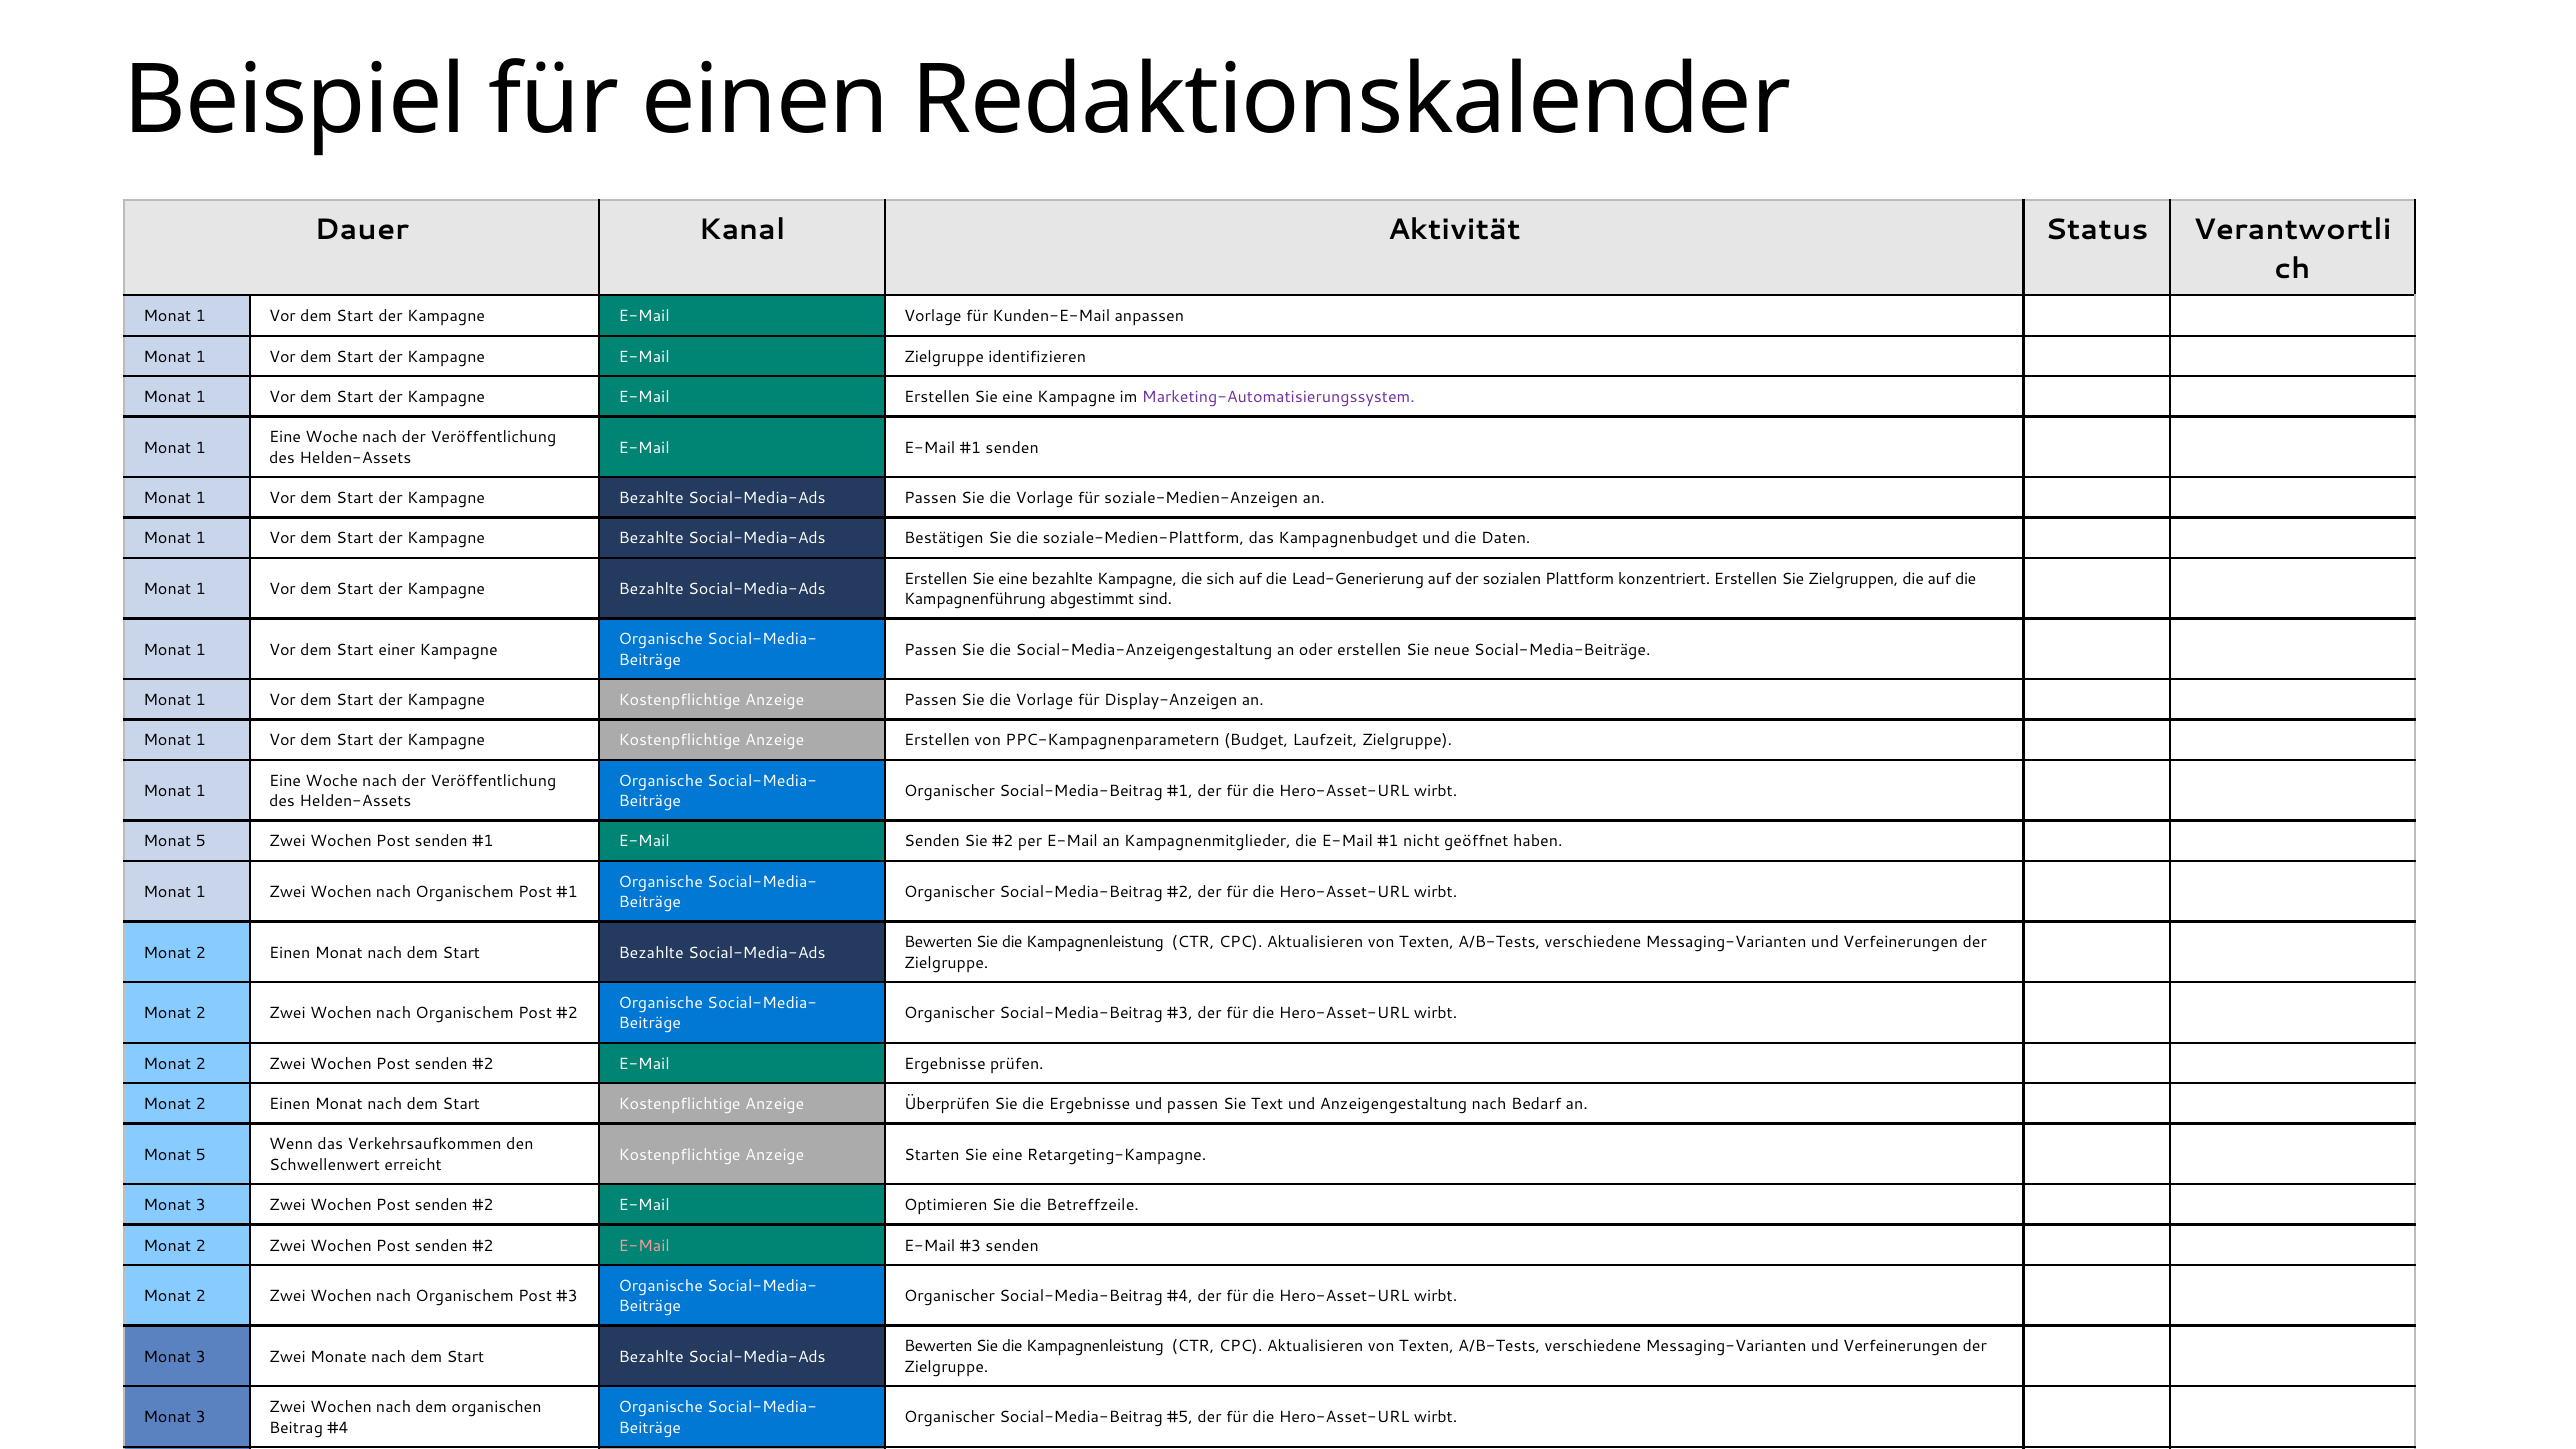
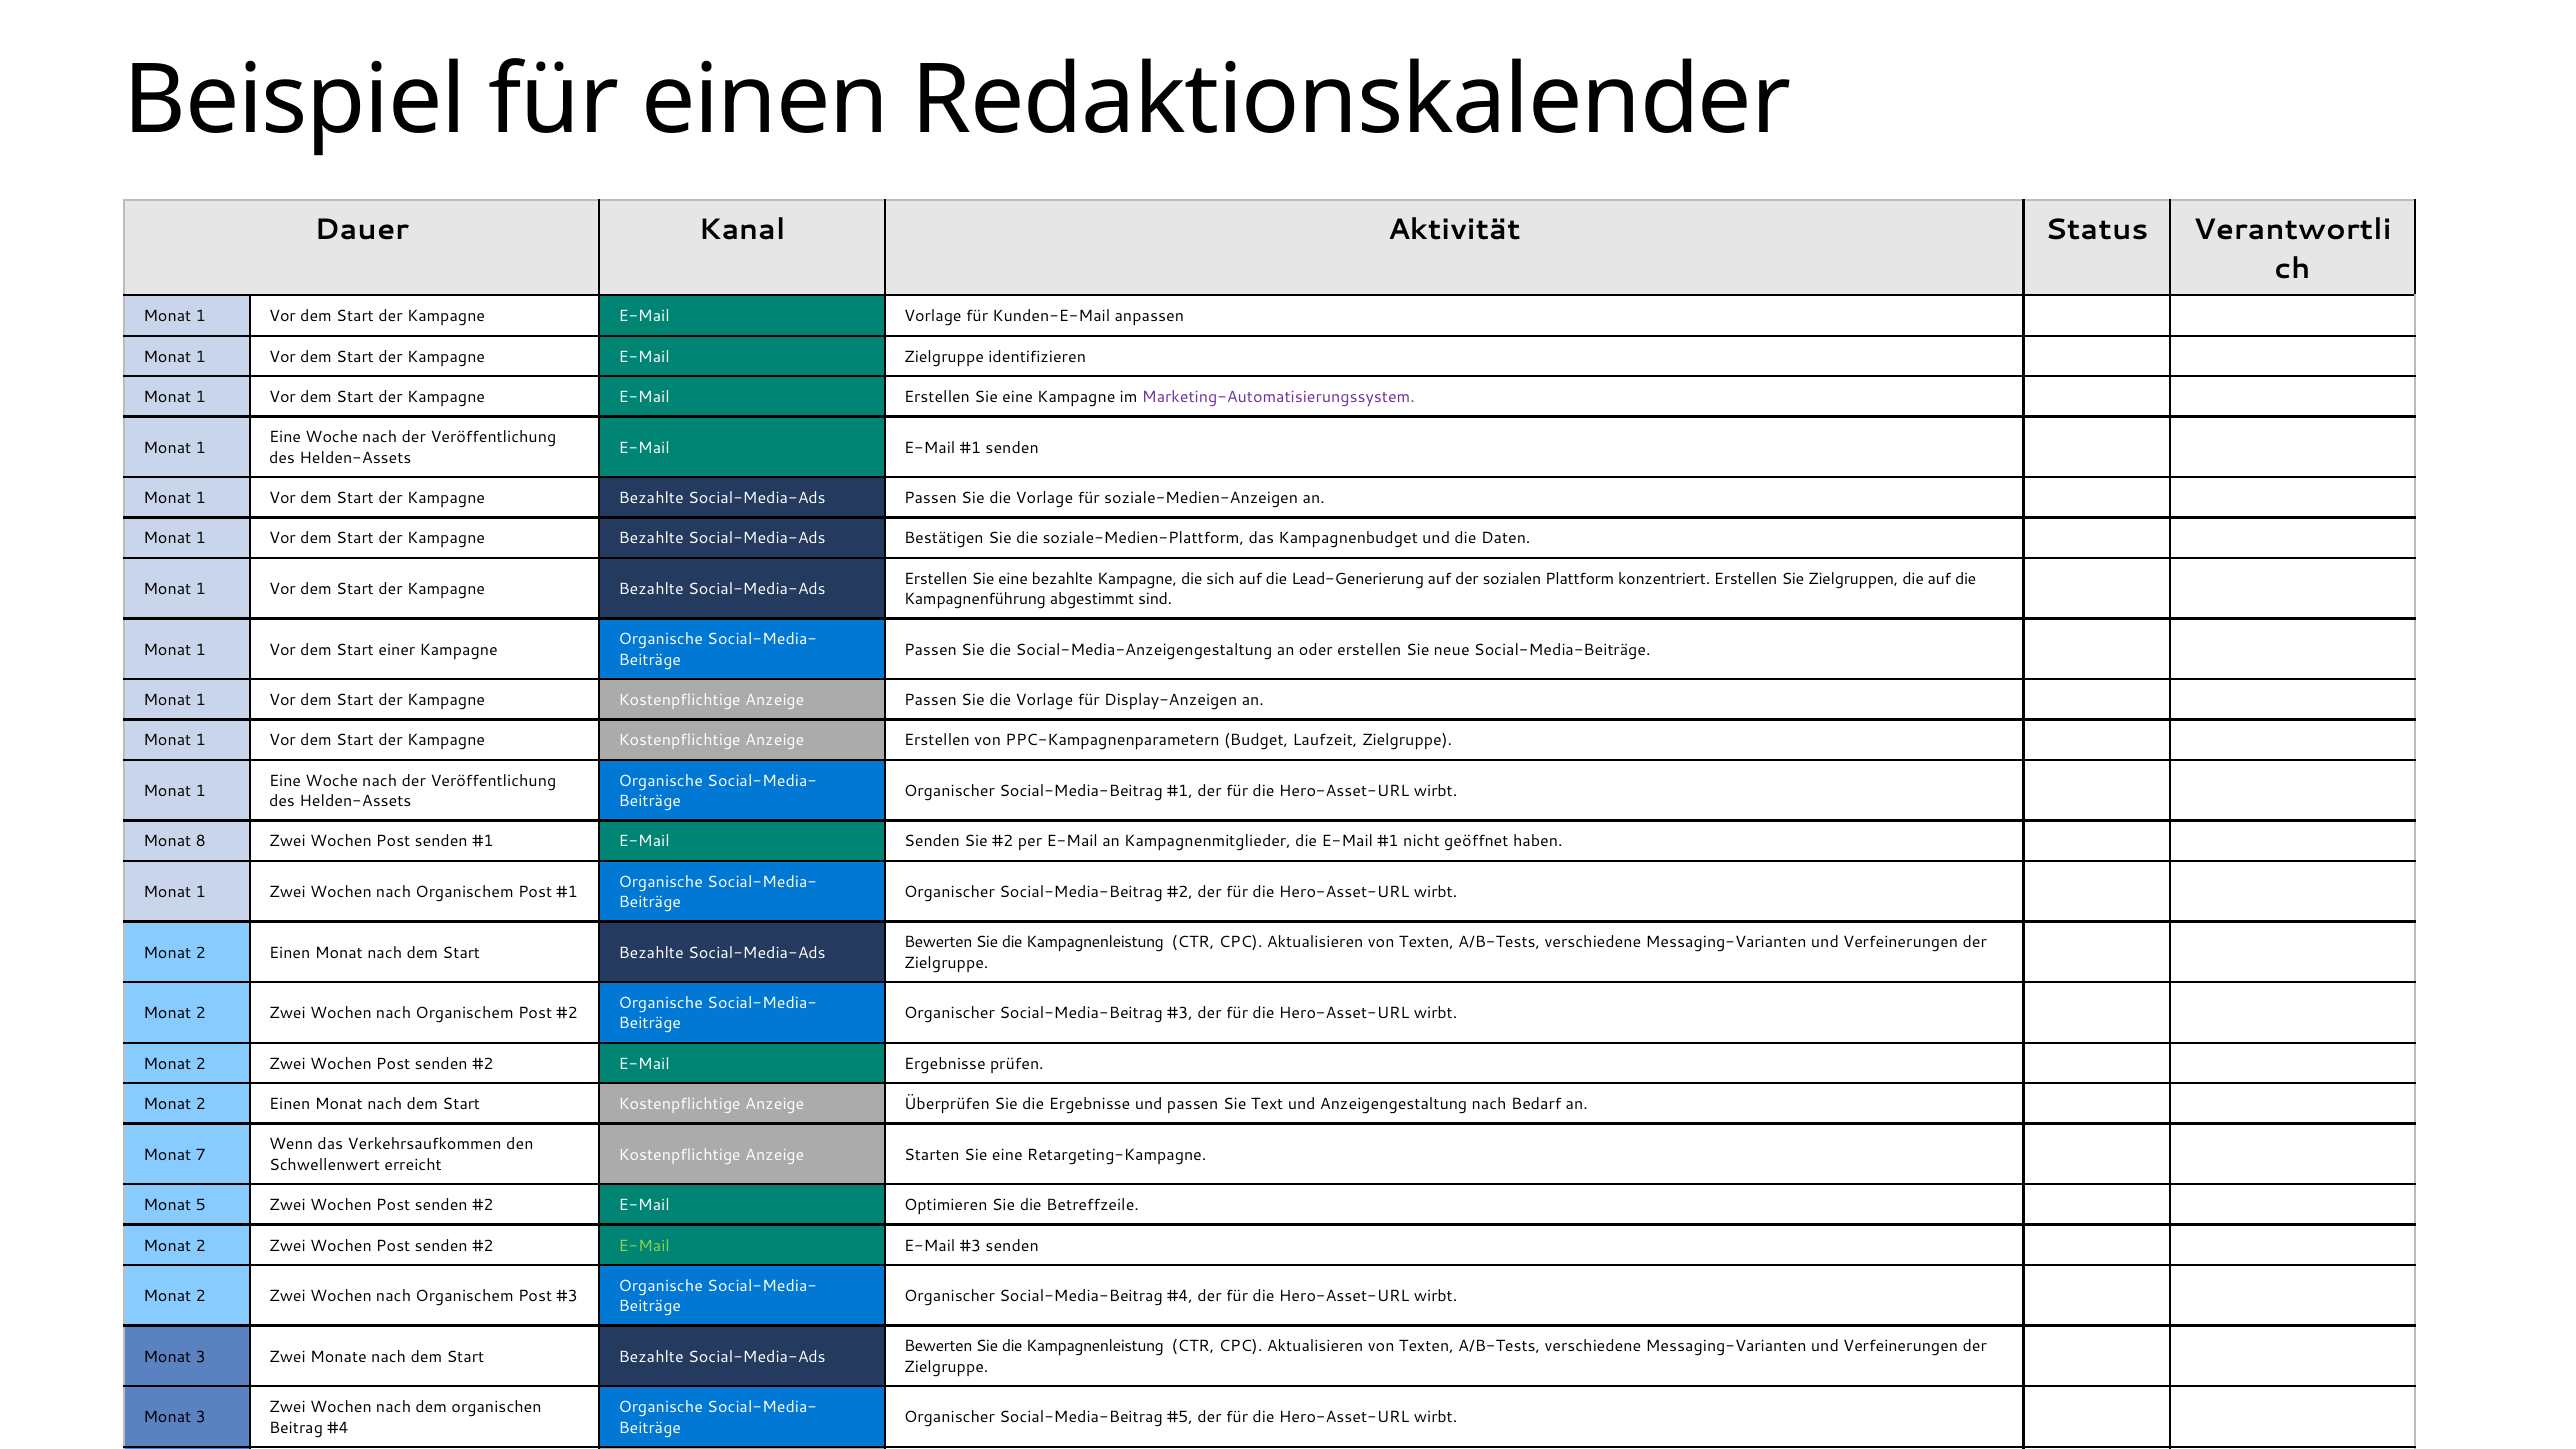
5: 5 -> 8 (201, 842)
5: 5 -> 7 (201, 1155)
3: 3 -> 5 (201, 1205)
E-Mail colour: pink -> light green (644, 1246)
